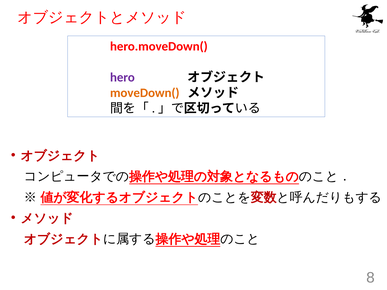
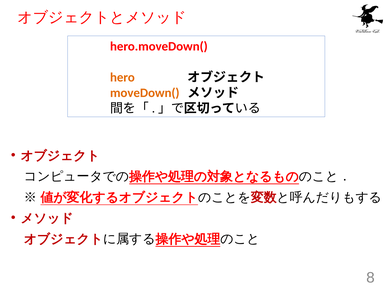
hero colour: purple -> orange (122, 77)
